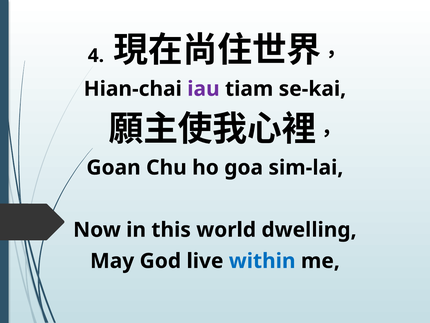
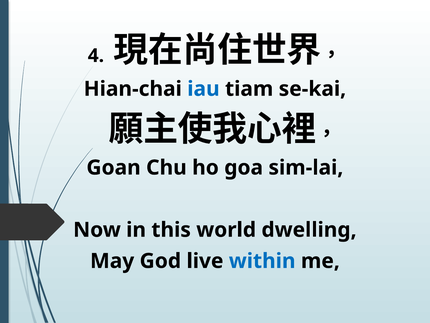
iau colour: purple -> blue (203, 89)
